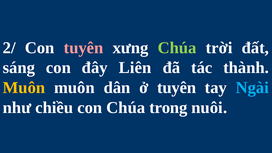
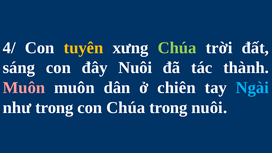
2/: 2/ -> 4/ (9, 48)
tuyên colour: pink -> yellow (84, 48)
đây Liên: Liên -> Nuôi (135, 68)
Muôn colour: yellow -> pink (24, 88)
ở tuyên: tuyên -> chiên (176, 88)
như chiều: chiều -> trong (54, 108)
